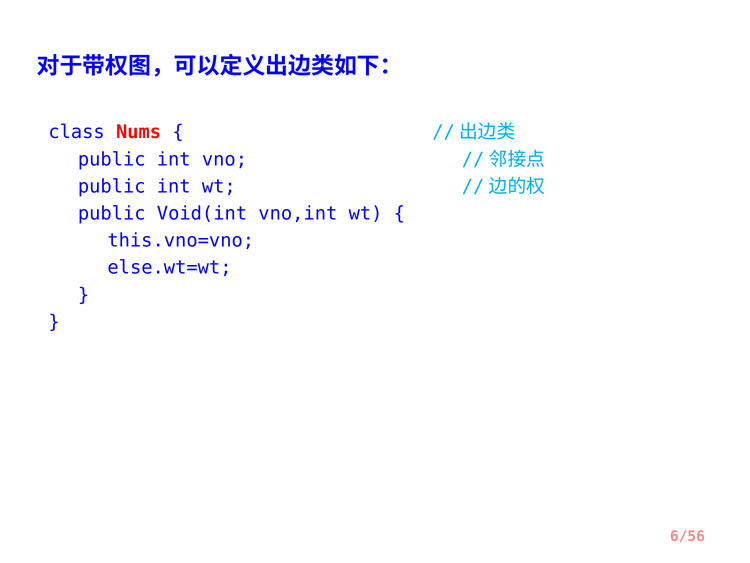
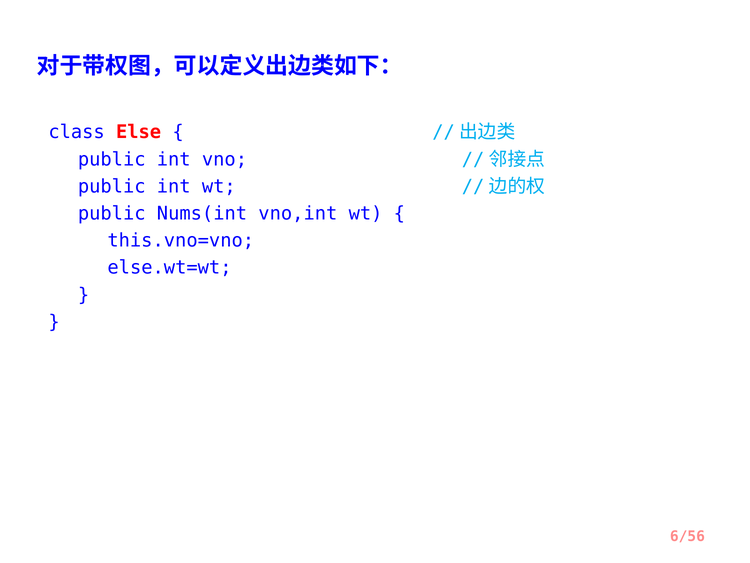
Nums: Nums -> Else (139, 132)
Void(int: Void(int -> Nums(int (202, 213)
